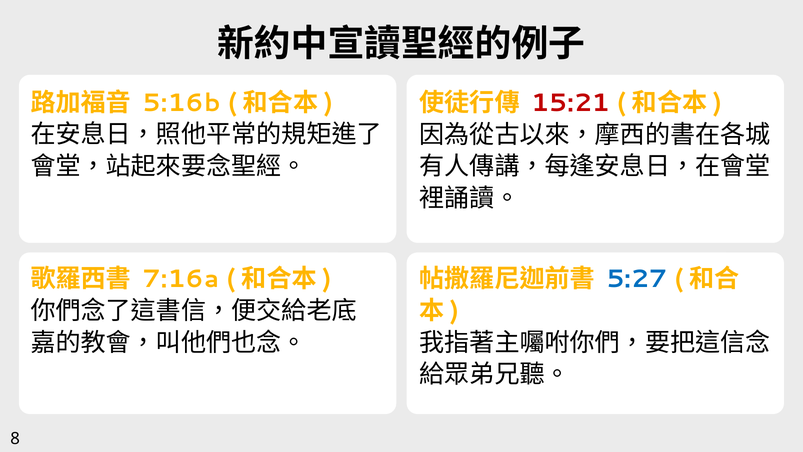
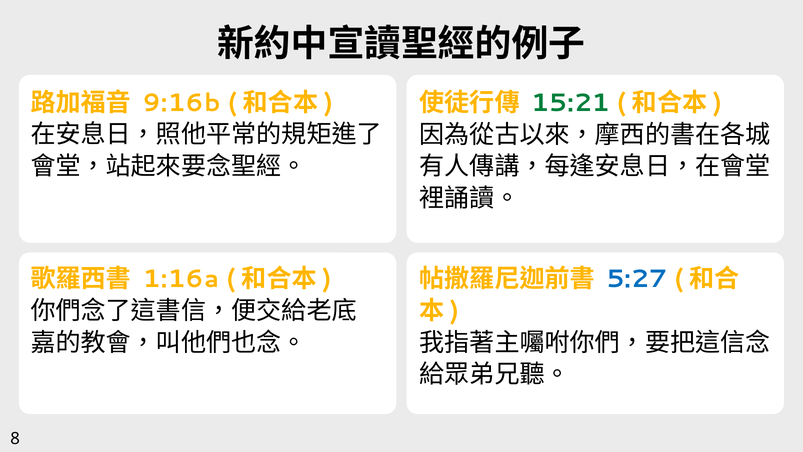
5:16b: 5:16b -> 9:16b (182, 103)
15:21 colour: red -> green (571, 103)
7:16a: 7:16a -> 1:16a (181, 279)
